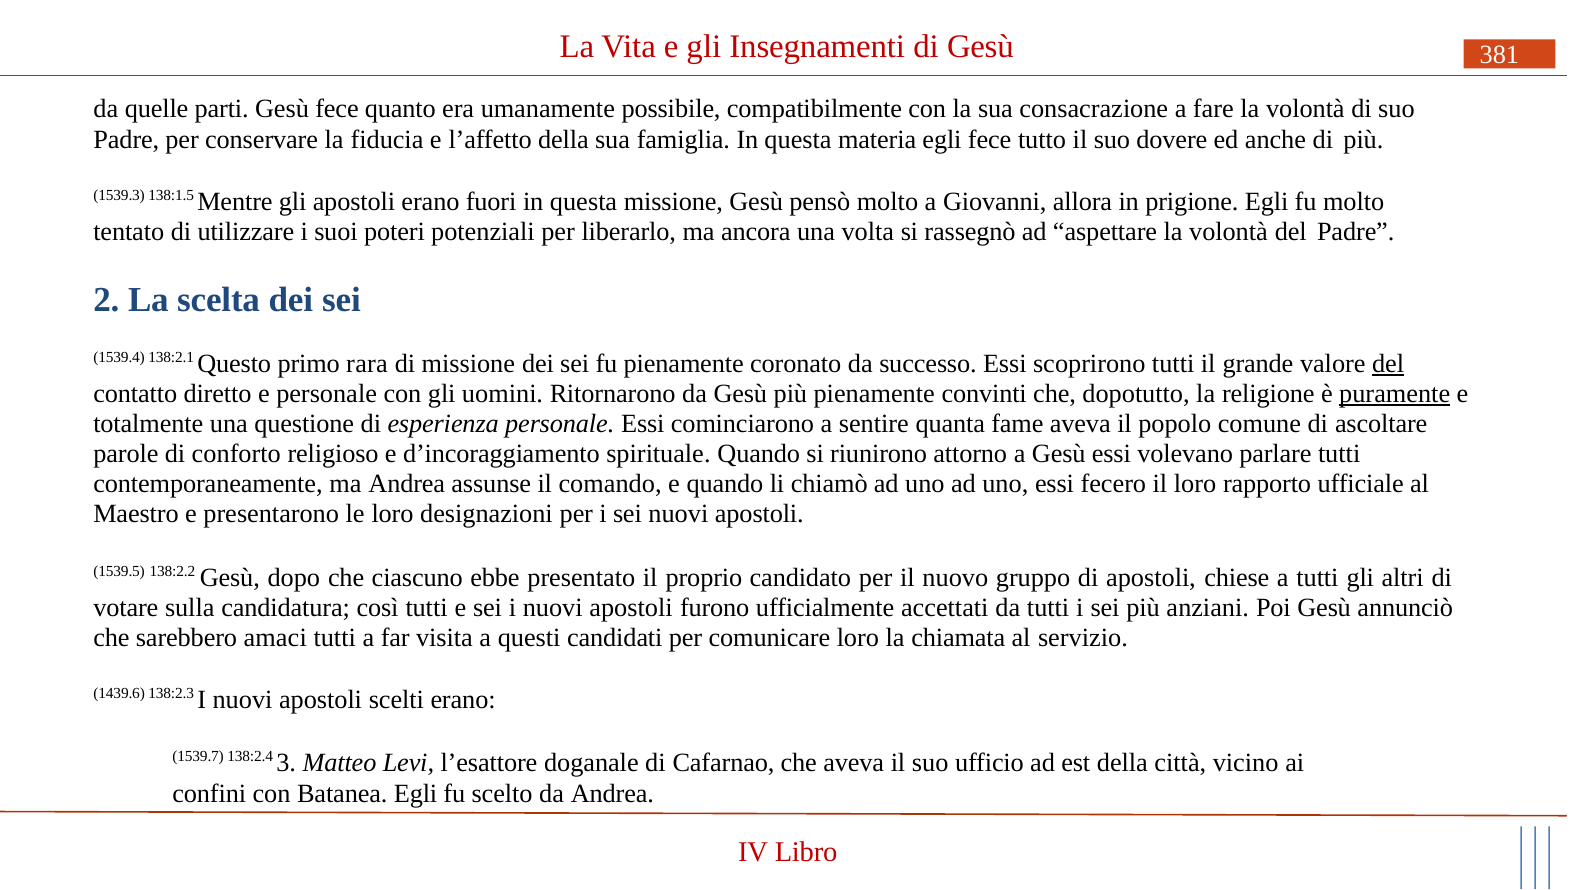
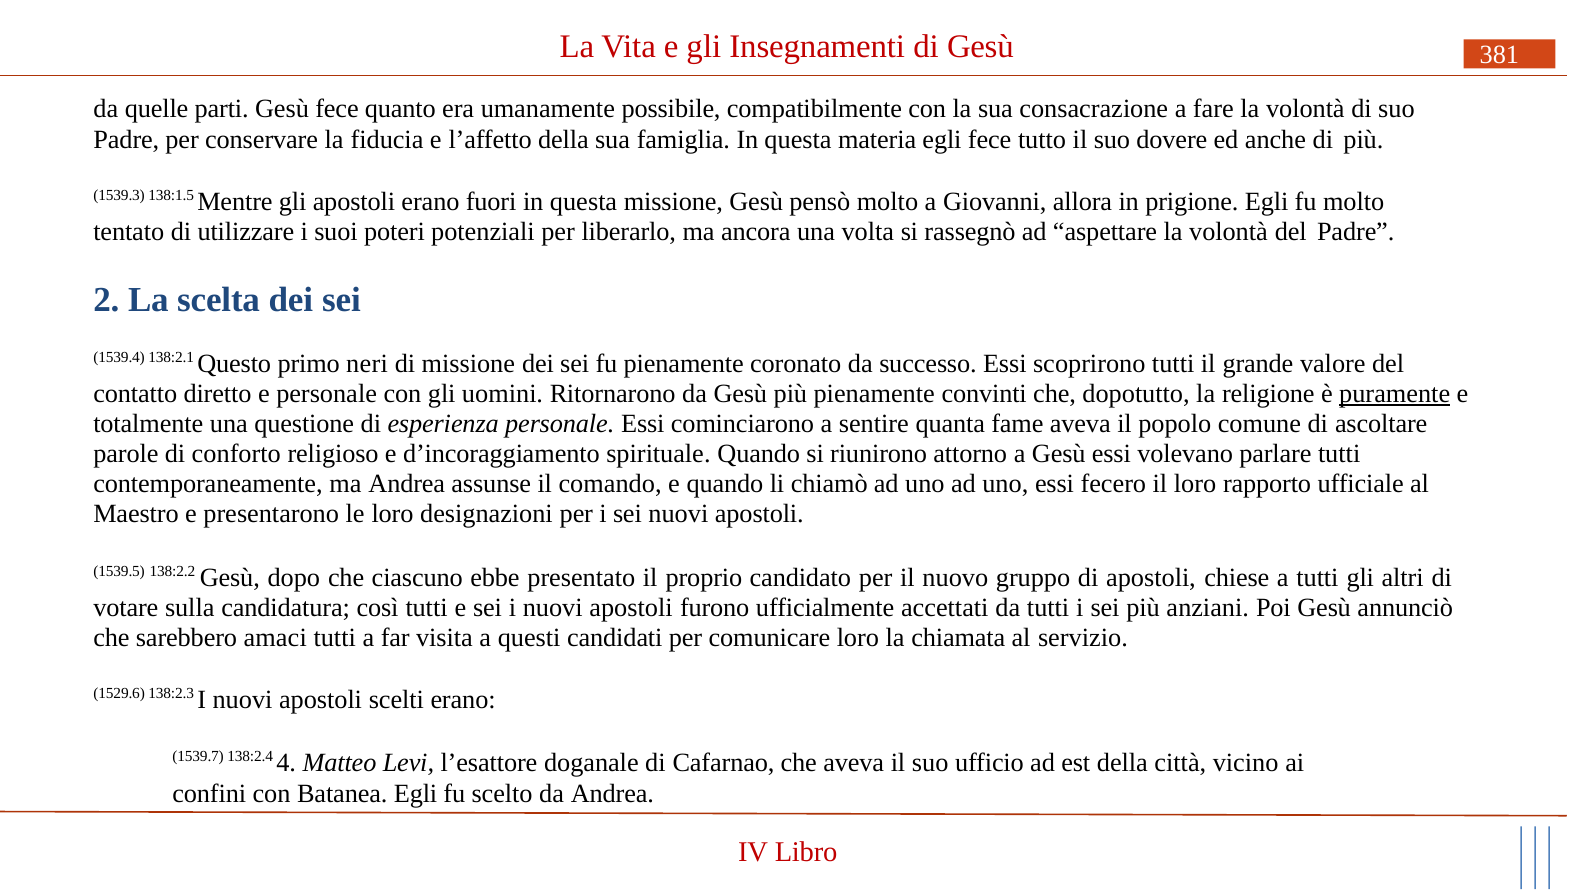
rara: rara -> neri (367, 364)
del underline: present -> none (1388, 364)
1439.6: 1439.6 -> 1529.6 (119, 693)
3: 3 -> 4 (286, 763)
